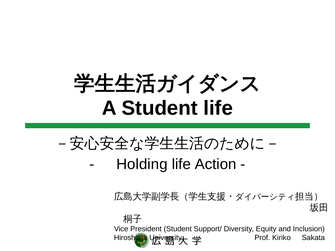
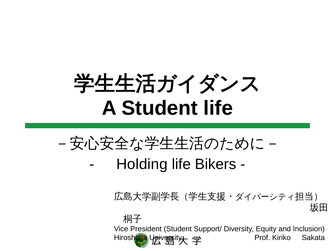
Action: Action -> Bikers (216, 164)
